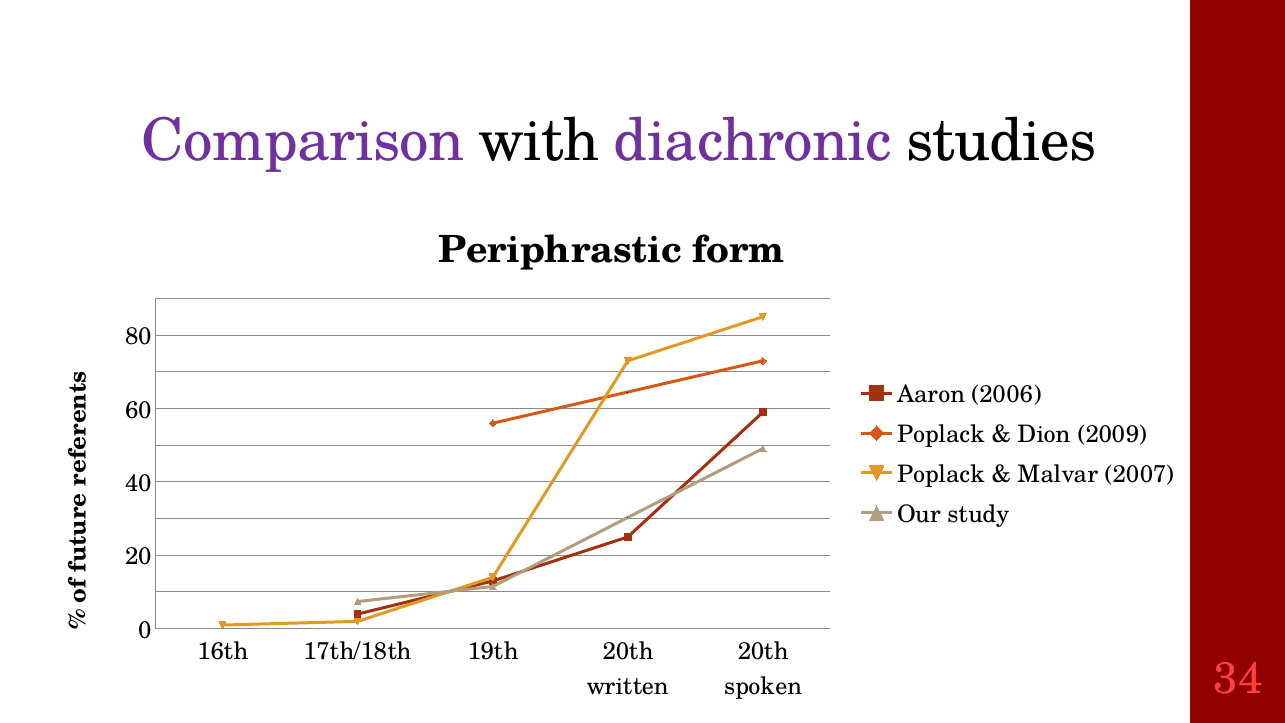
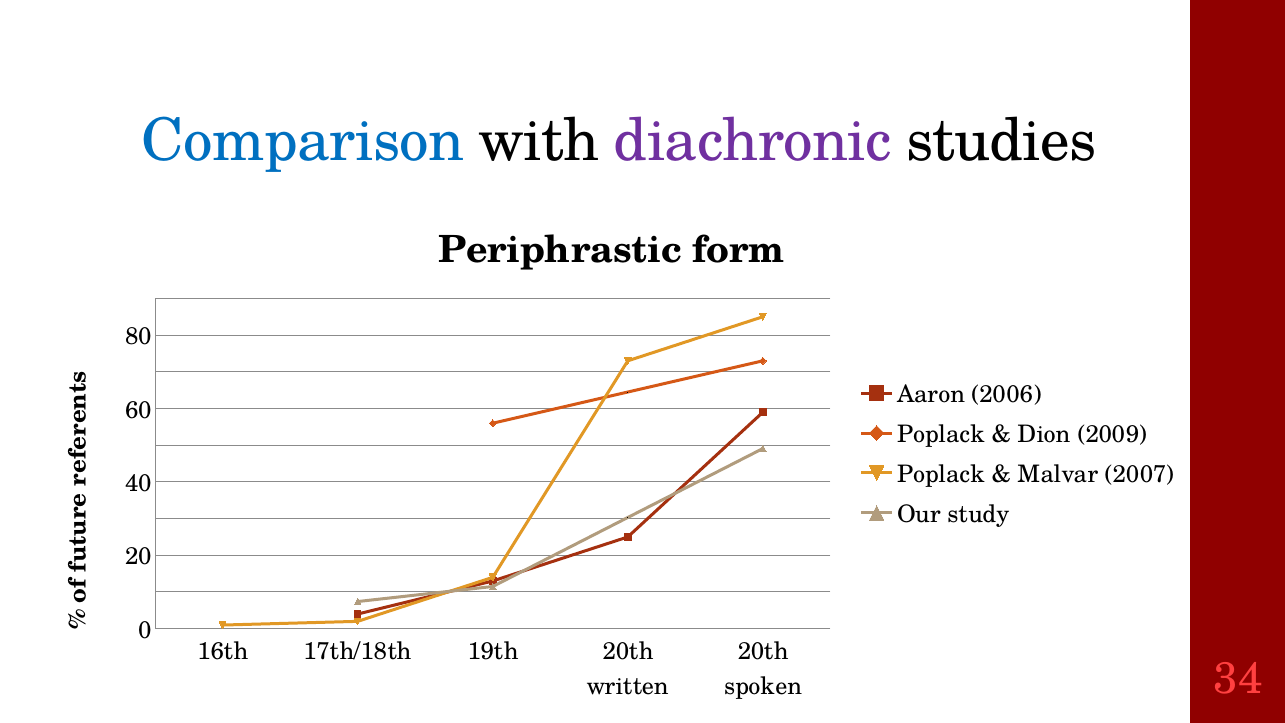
Comparison colour: purple -> blue (303, 141)
